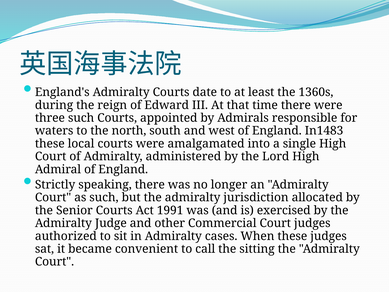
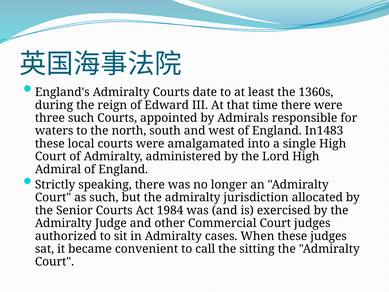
1991: 1991 -> 1984 (170, 210)
